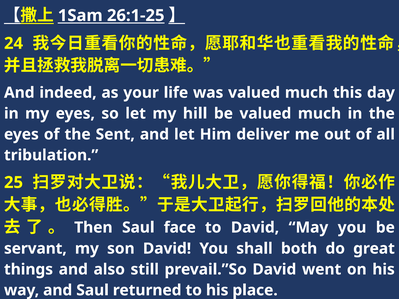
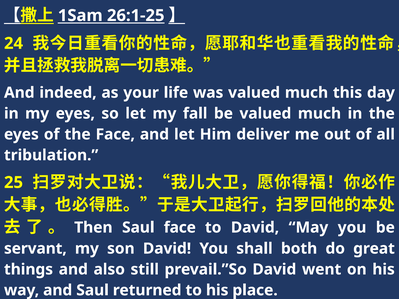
hill: hill -> fall (195, 114)
the Sent: Sent -> Face (115, 134)
